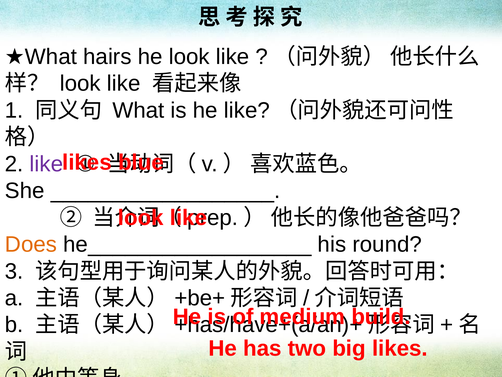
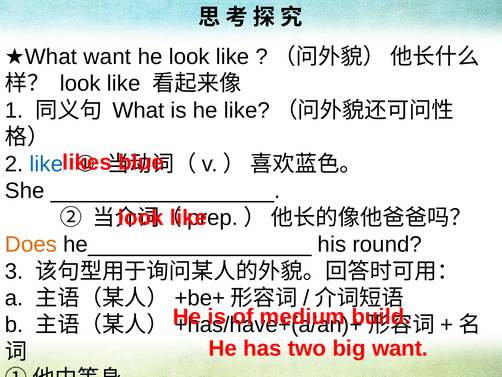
★What hairs: hairs -> want (107, 57)
like colour: purple -> blue (46, 164)
big likes: likes -> want (400, 348)
